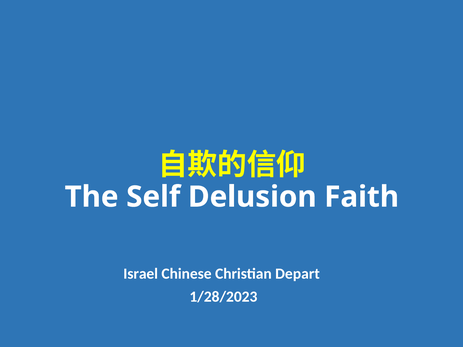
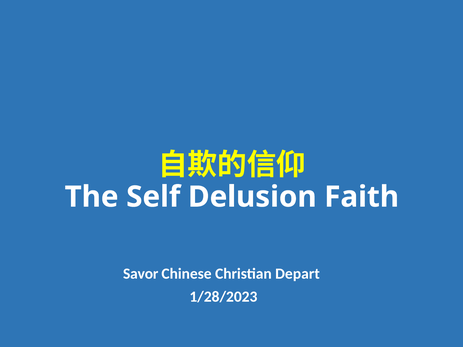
Israel: Israel -> Savor (141, 274)
